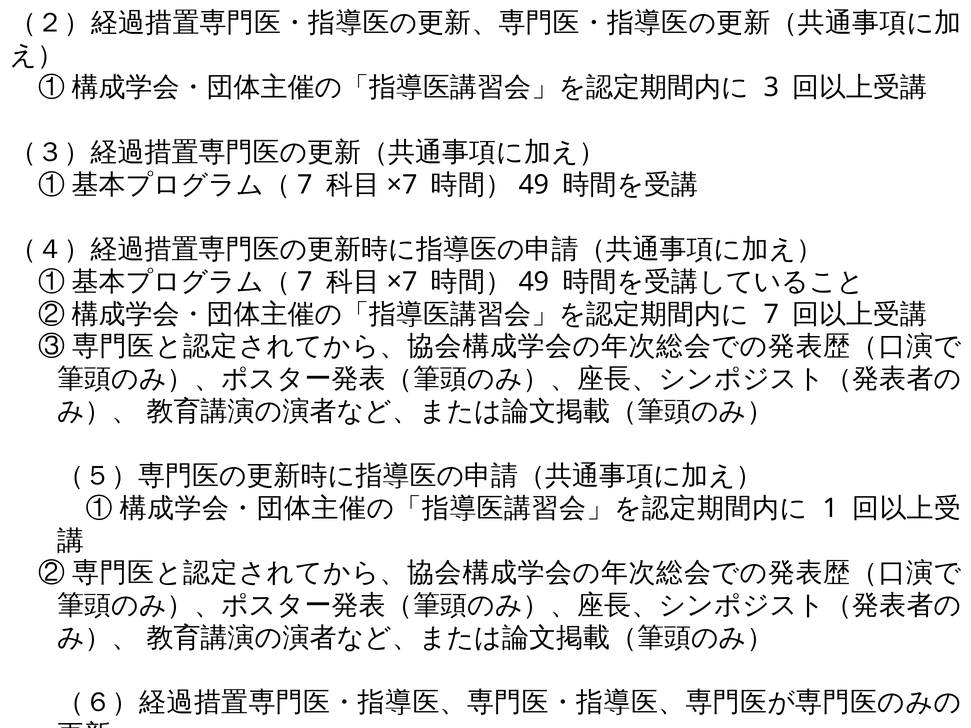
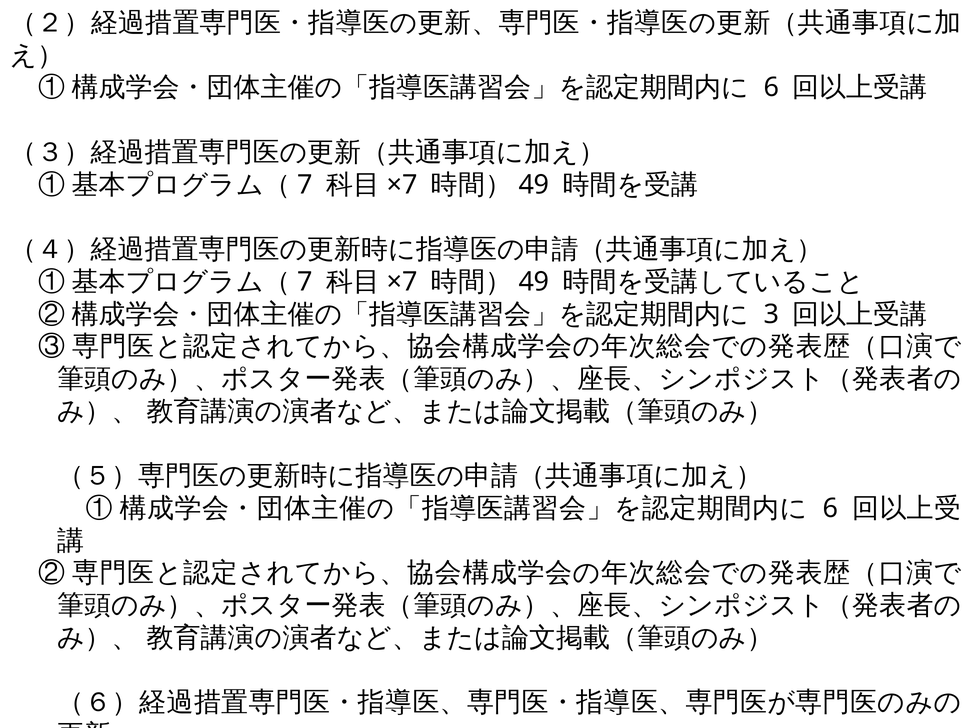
3: 3 -> 6 (771, 88)
7: 7 -> 3 (771, 314)
1: 1 -> 6 (830, 509)
